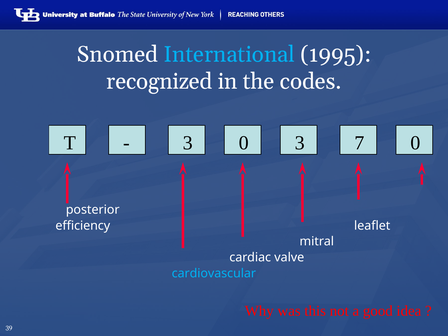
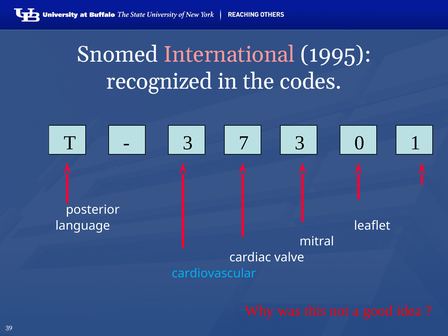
International colour: light blue -> pink (229, 55)
3 0: 0 -> 7 (244, 143)
7: 7 -> 0 (360, 143)
0: 0 -> 1 (416, 143)
efficiency: efficiency -> language (83, 226)
